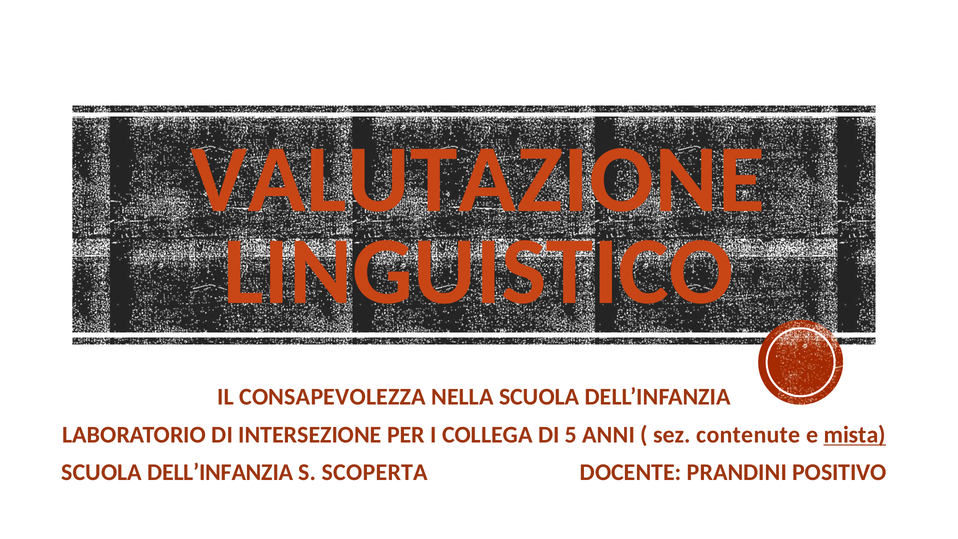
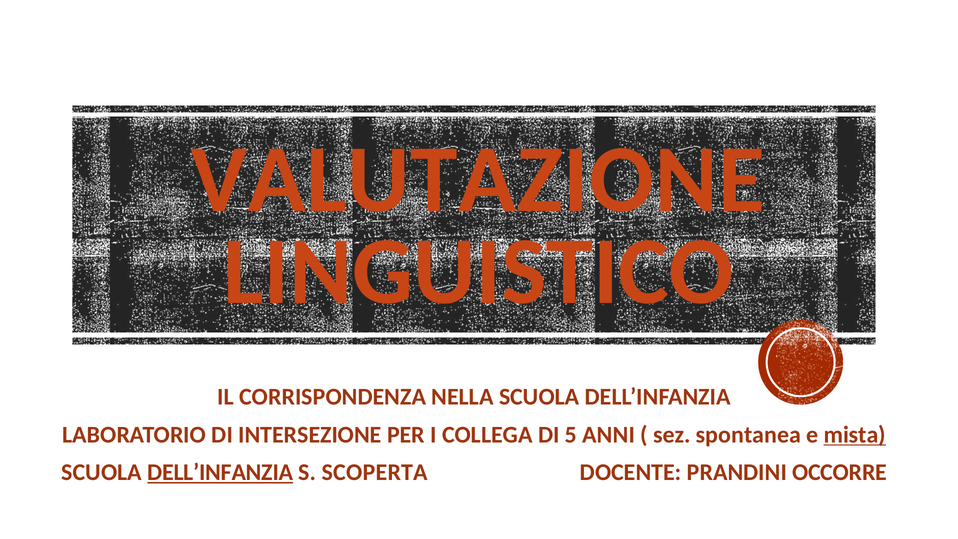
CONSAPEVOLEZZA: CONSAPEVOLEZZA -> CORRISPONDENZA (333, 397)
contenute: contenute -> spontanea (748, 435)
DELL’INFANZIA underline: none -> present (220, 472)
POSITIVO: POSITIVO -> OCCORRE (839, 472)
